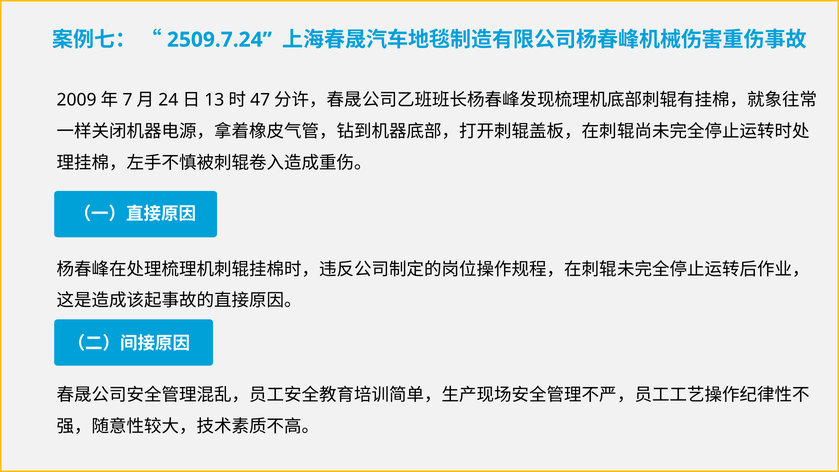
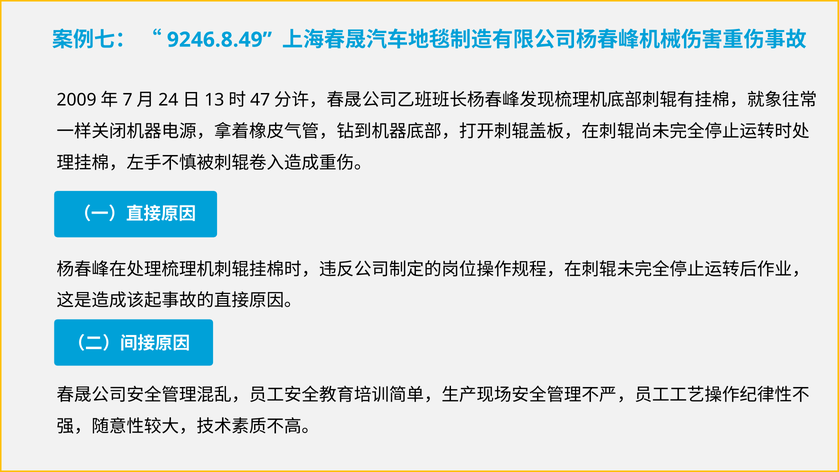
2509.7.24: 2509.7.24 -> 9246.8.49 (219, 40)
